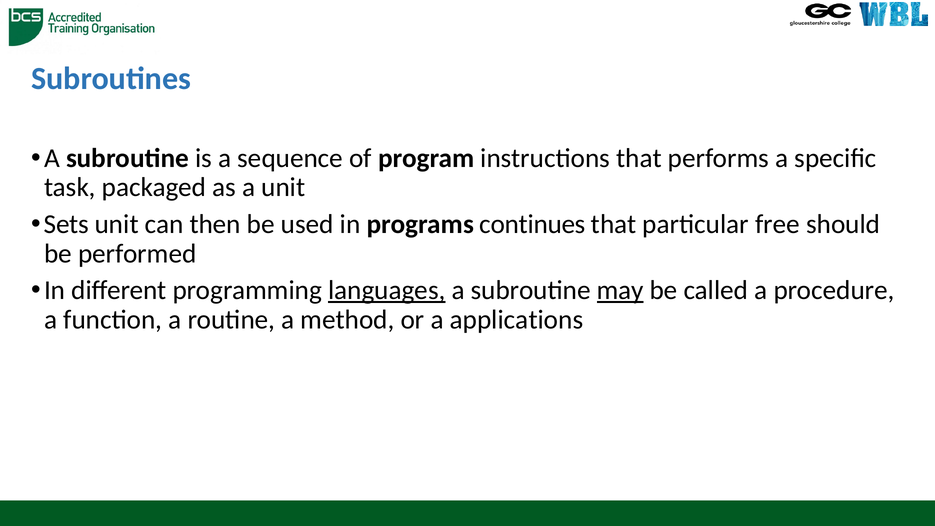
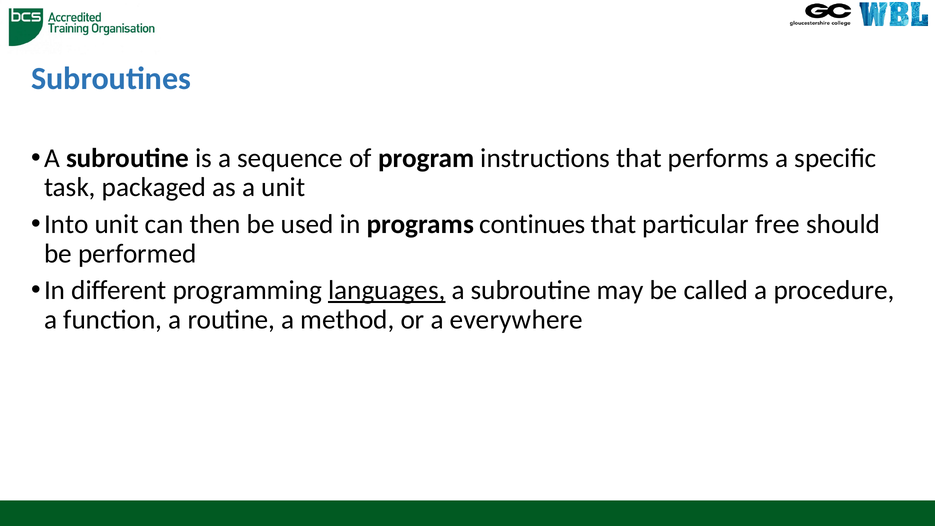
Sets: Sets -> Into (66, 224)
may underline: present -> none (620, 290)
applications: applications -> everywhere (516, 320)
